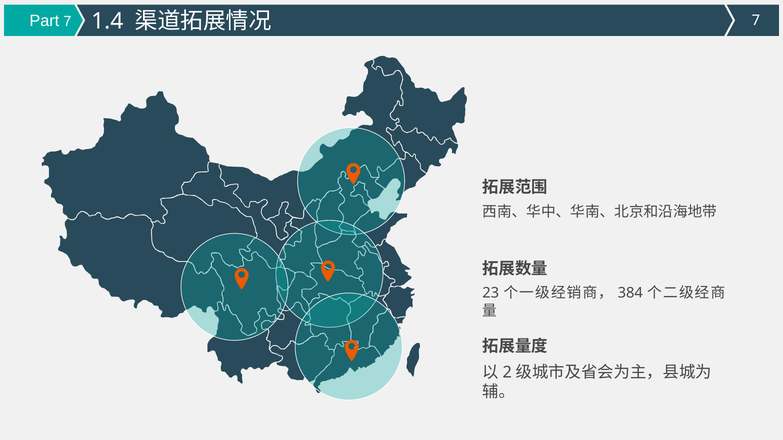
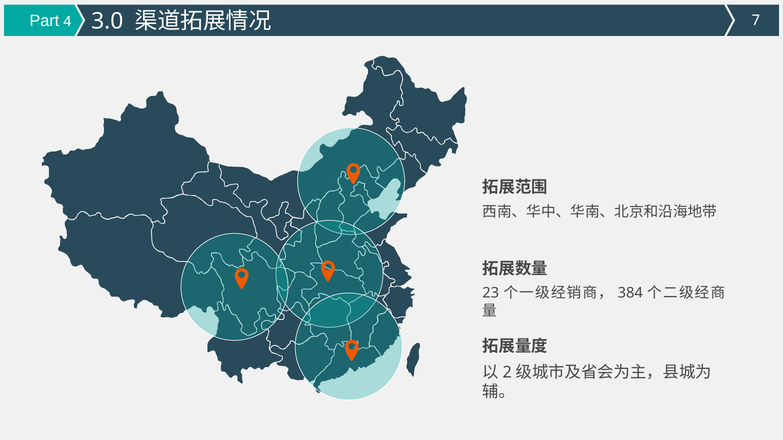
Part 7: 7 -> 4 (67, 21)
1.4: 1.4 -> 3.0 (107, 21)
